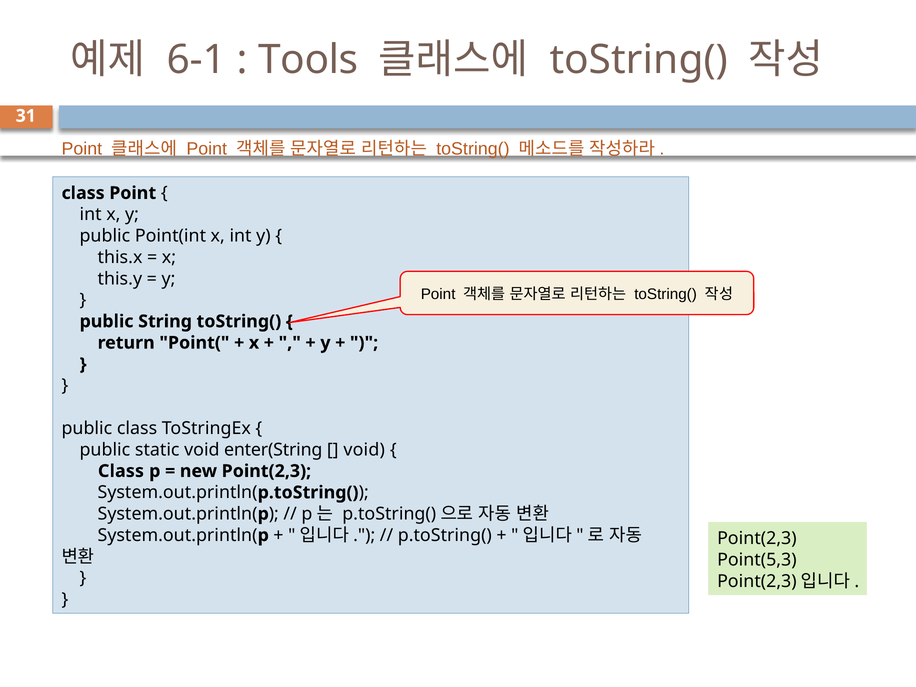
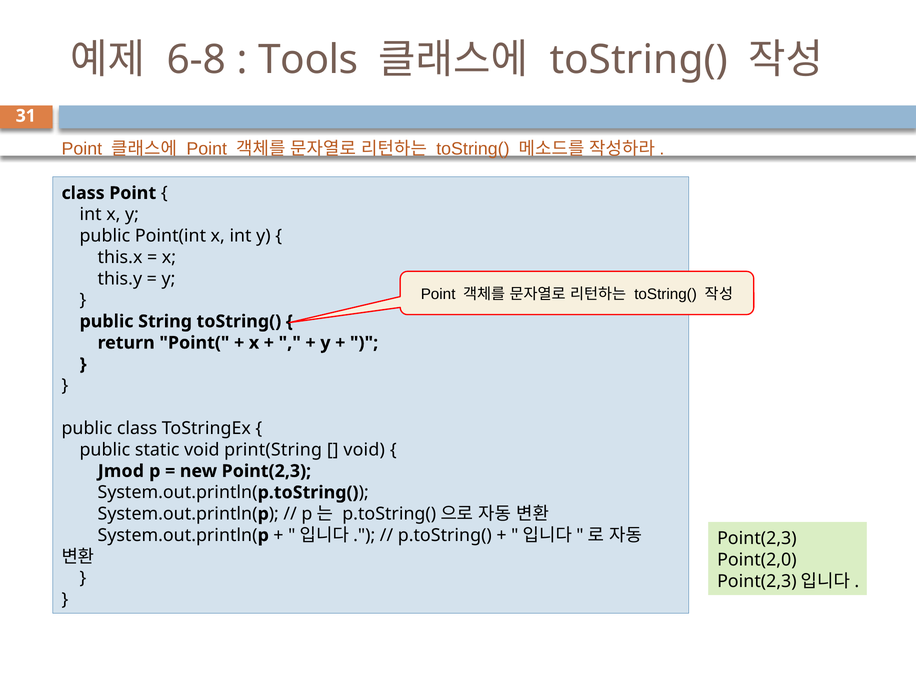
6-1: 6-1 -> 6-8 (196, 60)
enter(String: enter(String -> print(String (273, 450)
Class: Class -> Jmod (121, 471)
Point(5,3: Point(5,3 -> Point(2,0 (757, 560)
